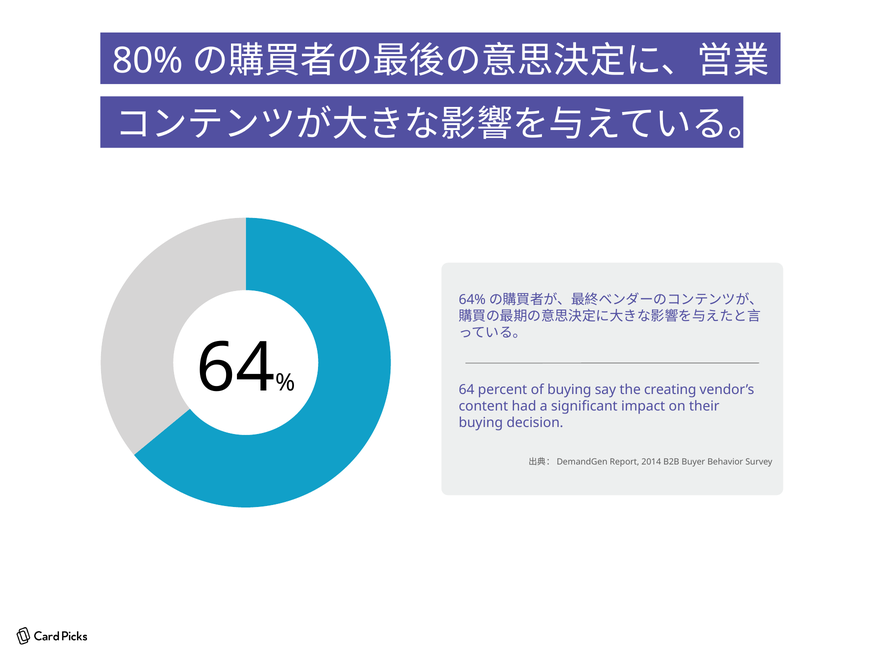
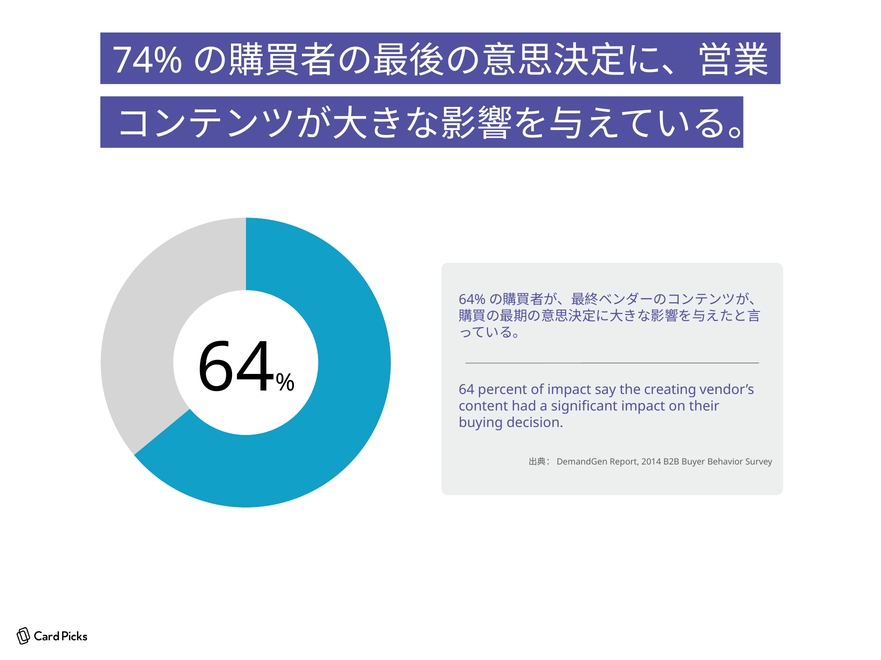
80%: 80% -> 74% (148, 61)
of buying: buying -> impact (569, 390)
